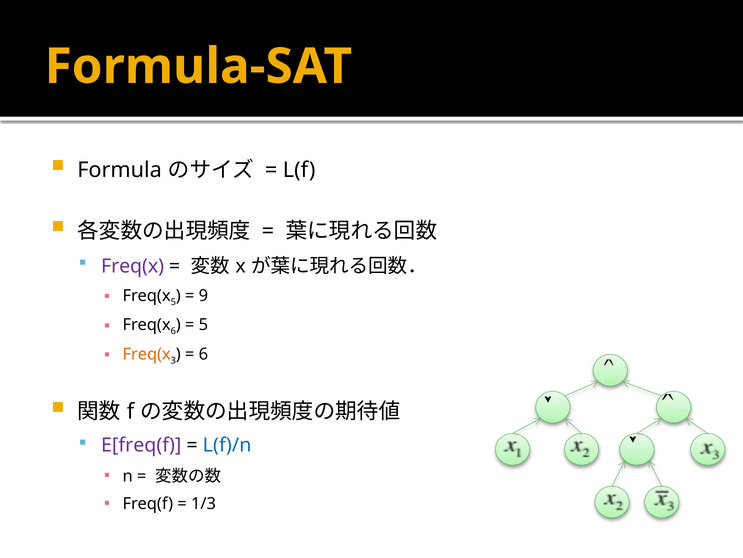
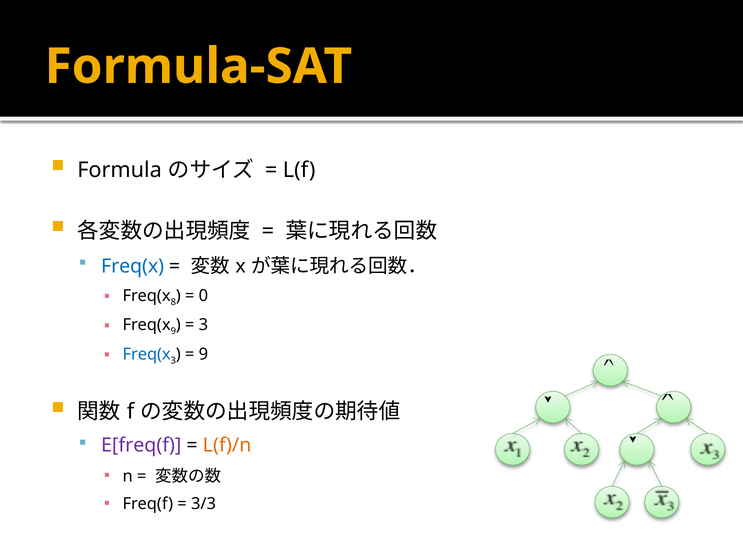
Freq(x colour: purple -> blue (133, 266)
Freq(x 5: 5 -> 8 (173, 302)
9: 9 -> 0 (203, 295)
Freq(x 6: 6 -> 9 (173, 331)
5: 5 -> 3 (203, 325)
Freq(x colour: orange -> blue (147, 354)
6: 6 -> 9 (203, 354)
L(f)/n colour: blue -> orange (227, 445)
1/3: 1/3 -> 3/3 (204, 503)
